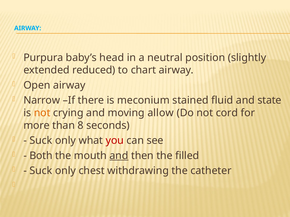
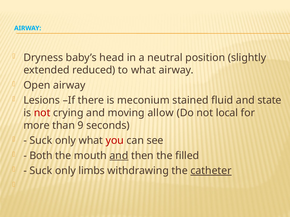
Purpura: Purpura -> Dryness (43, 58)
to chart: chart -> what (143, 70)
Narrow: Narrow -> Lesions (42, 101)
not colour: orange -> red (42, 113)
cord: cord -> local (227, 113)
8: 8 -> 9 (81, 126)
chest: chest -> limbs (92, 171)
catheter underline: none -> present (211, 171)
